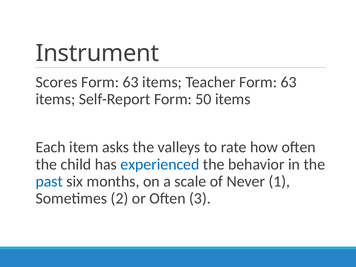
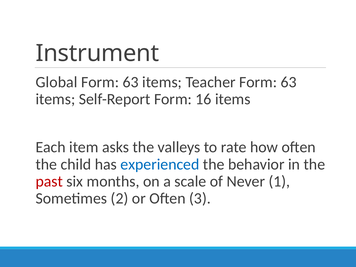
Scores: Scores -> Global (57, 82)
50: 50 -> 16 (203, 99)
past colour: blue -> red (49, 181)
